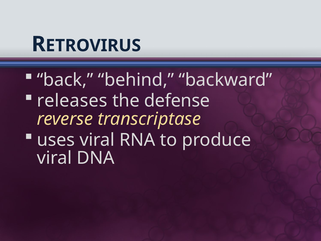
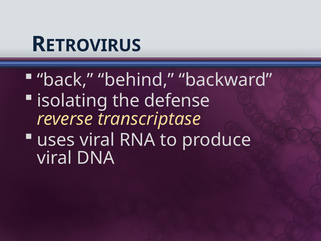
releases: releases -> isolating (72, 101)
